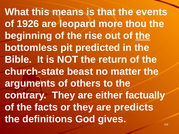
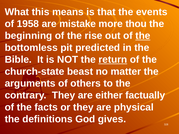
1926: 1926 -> 1958 (28, 24)
leopard: leopard -> mistake (78, 24)
return underline: none -> present (113, 60)
predicts: predicts -> physical (134, 107)
